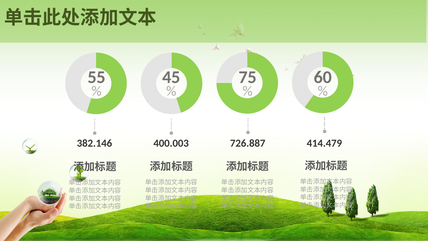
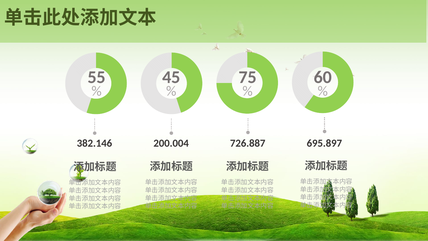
400.003: 400.003 -> 200.004 (171, 143)
414.479: 414.479 -> 695.897 (324, 143)
